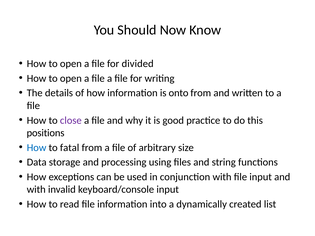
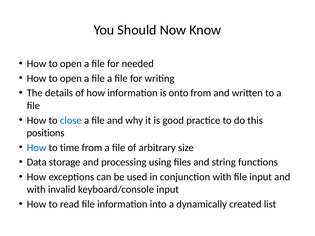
divided: divided -> needed (138, 64)
close colour: purple -> blue (71, 120)
fatal: fatal -> time (70, 148)
